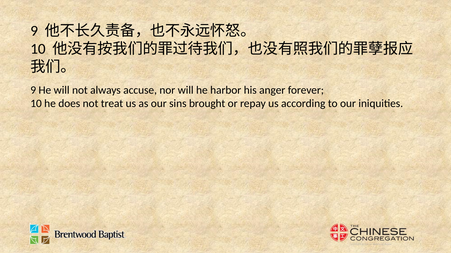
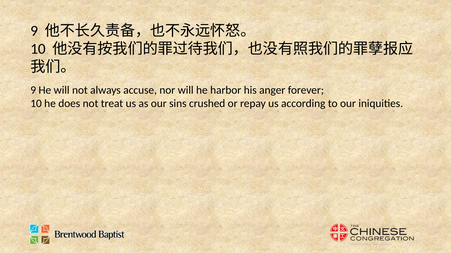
brought: brought -> crushed (207, 104)
